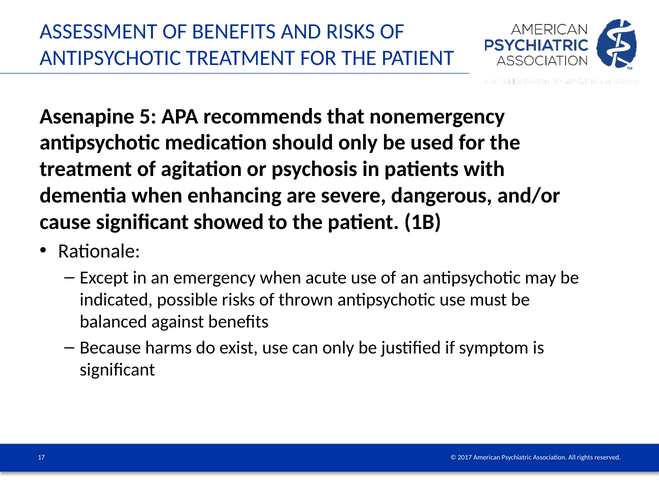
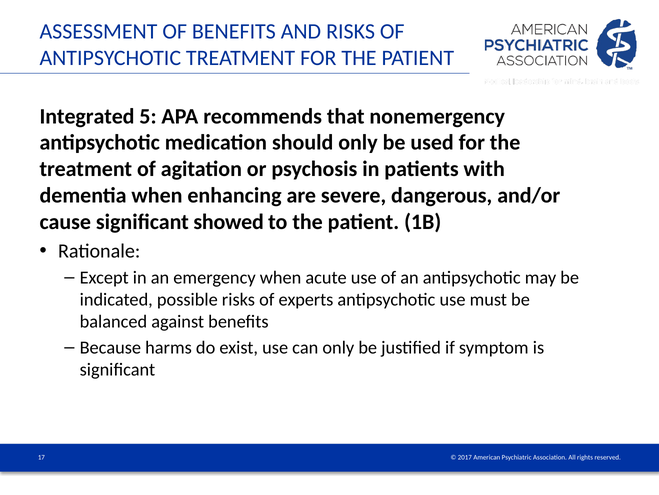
Asenapine: Asenapine -> Integrated (87, 116)
thrown: thrown -> experts (306, 299)
